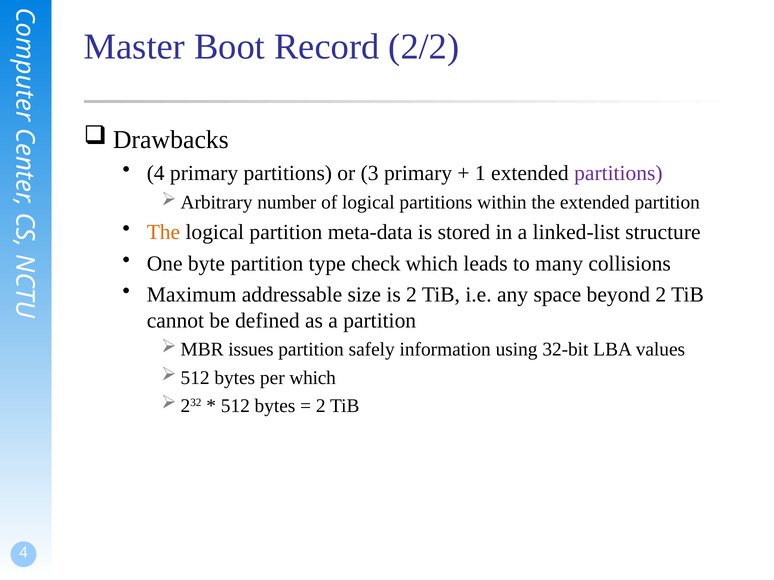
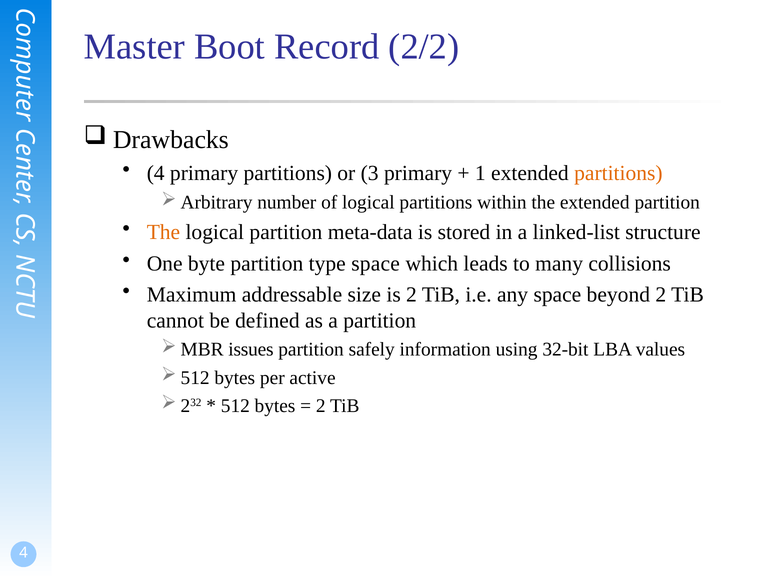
partitions colour: purple -> orange (618, 173)
type check: check -> space (376, 264)
per which: which -> active (313, 378)
